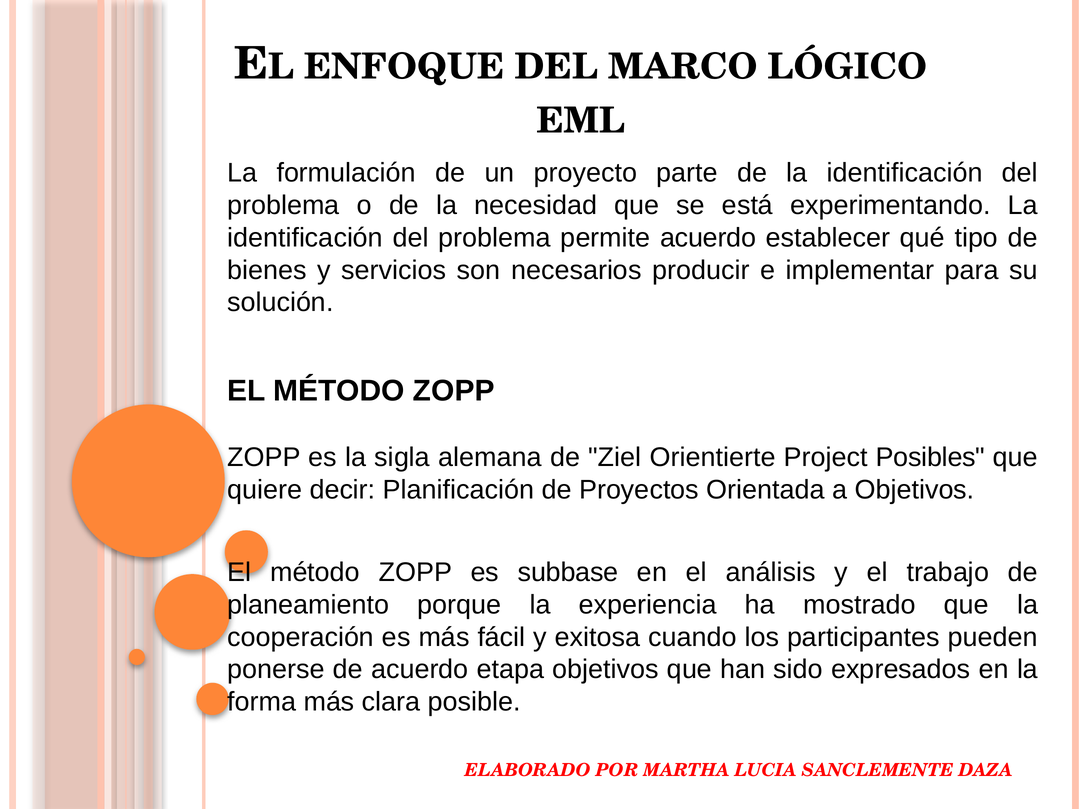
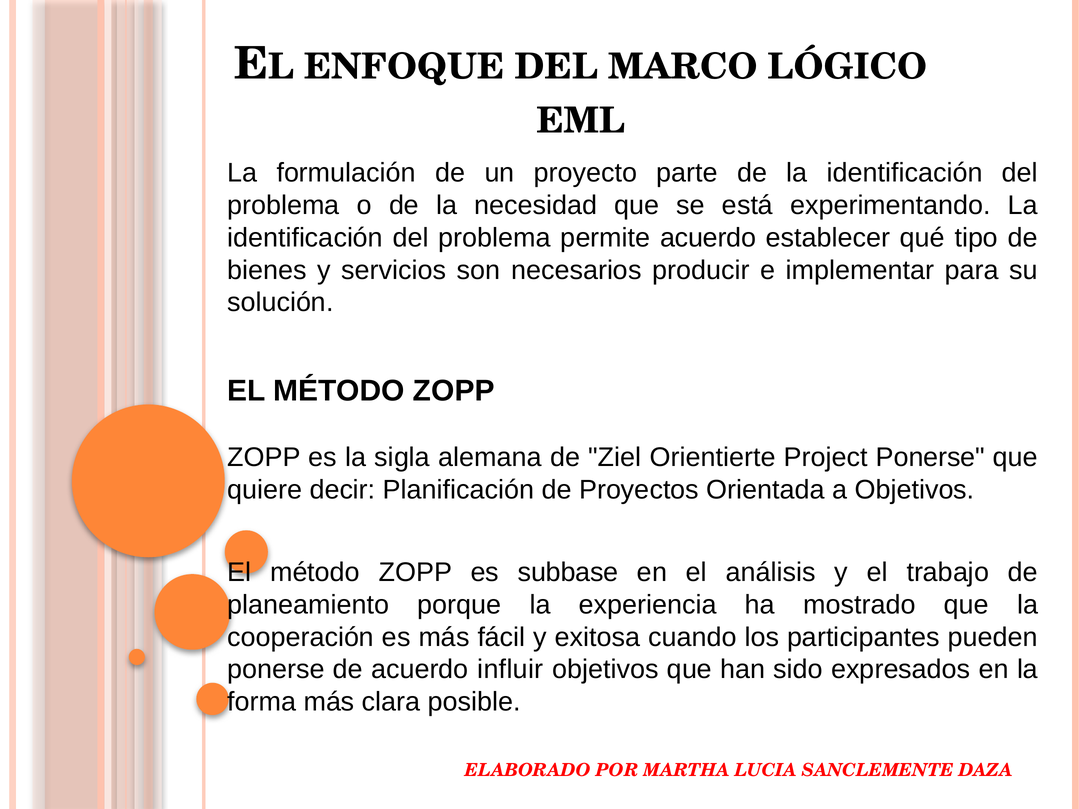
Project Posibles: Posibles -> Ponerse (930, 457)
etapa: etapa -> influir (510, 670)
